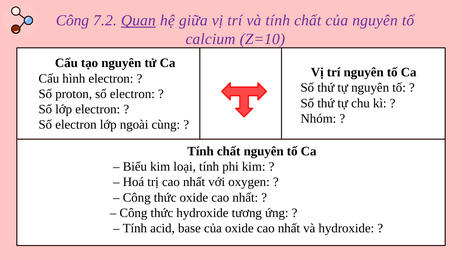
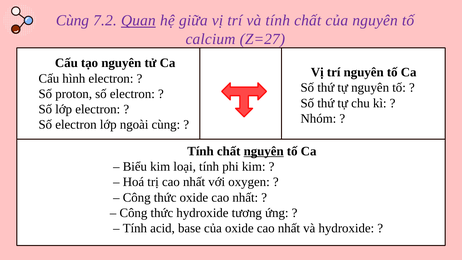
Công: Công -> Cùng (72, 20)
Z=10: Z=10 -> Z=27 (262, 39)
nguyên underline: none -> present (264, 151)
